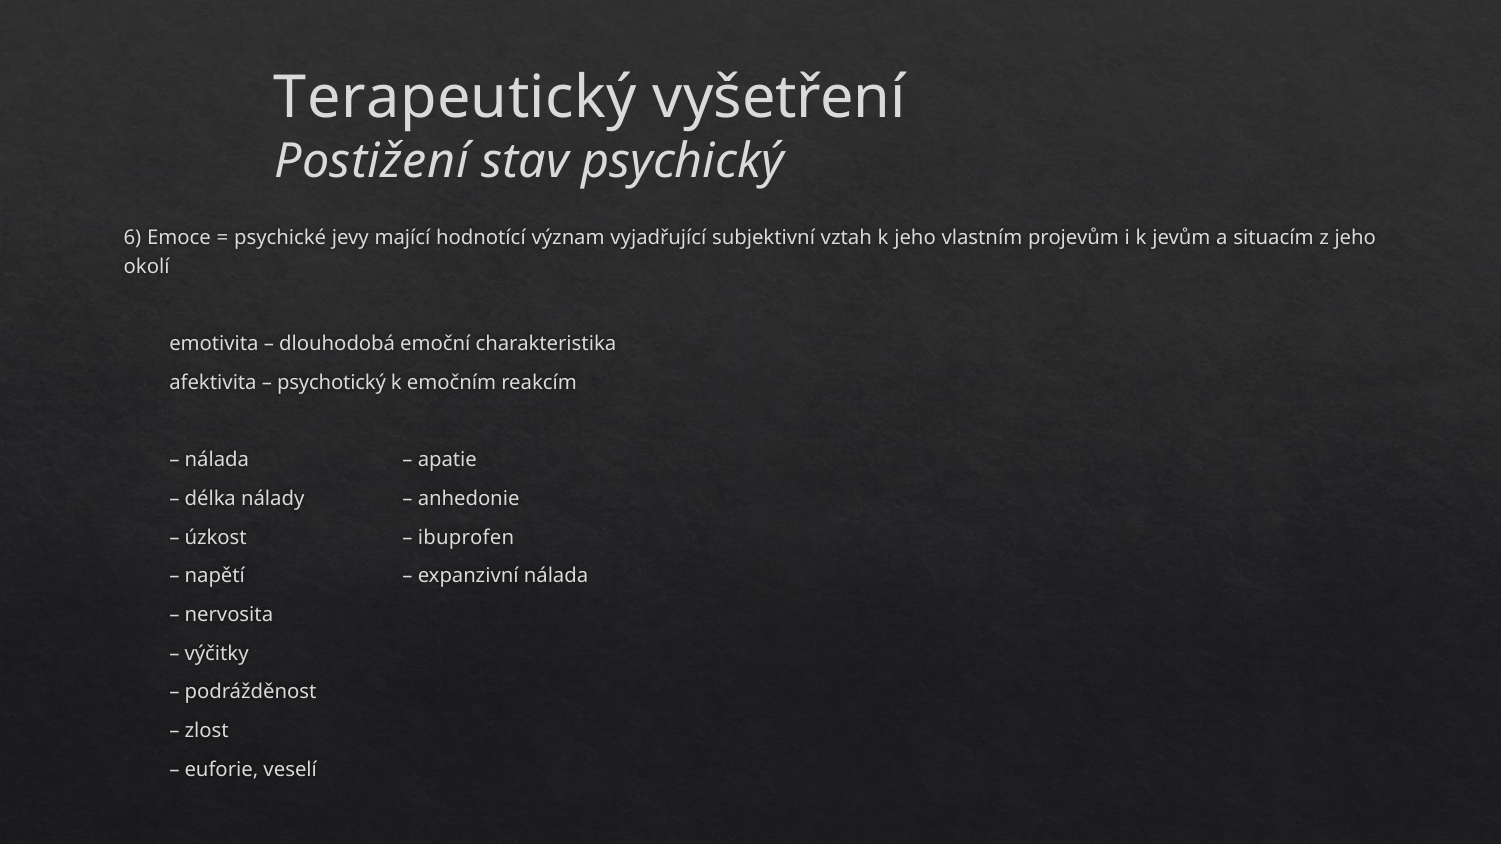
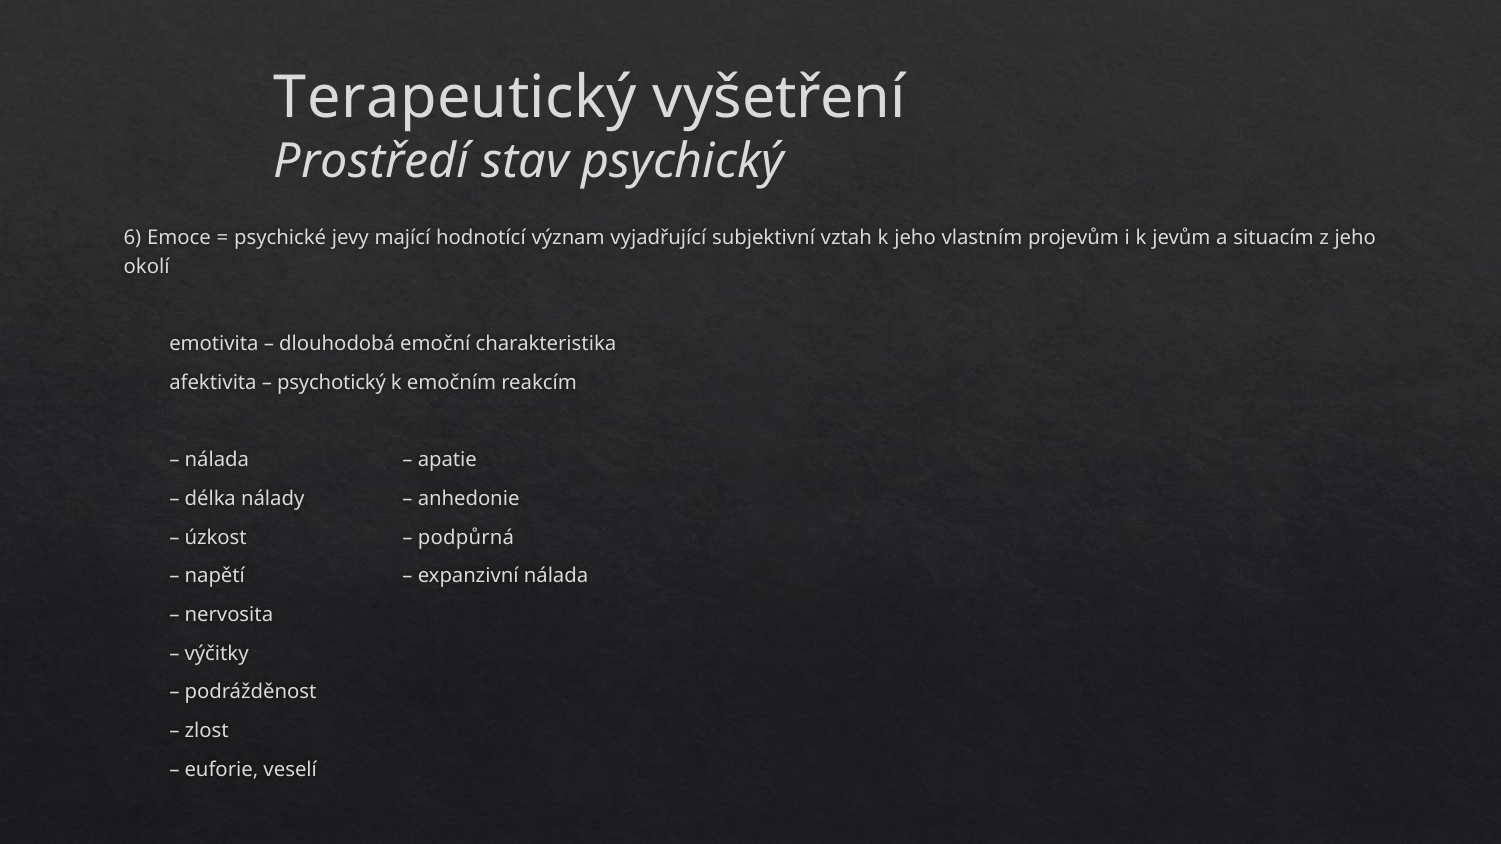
Postižení: Postižení -> Prostředí (372, 162)
ibuprofen: ibuprofen -> podpůrná (466, 538)
